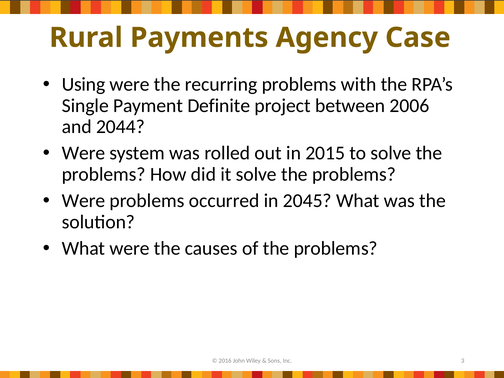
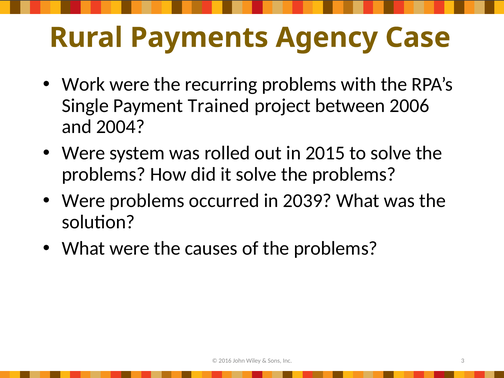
Using: Using -> Work (83, 84)
Definite: Definite -> Trained (219, 106)
2044: 2044 -> 2004 (120, 127)
2045: 2045 -> 2039 (307, 201)
